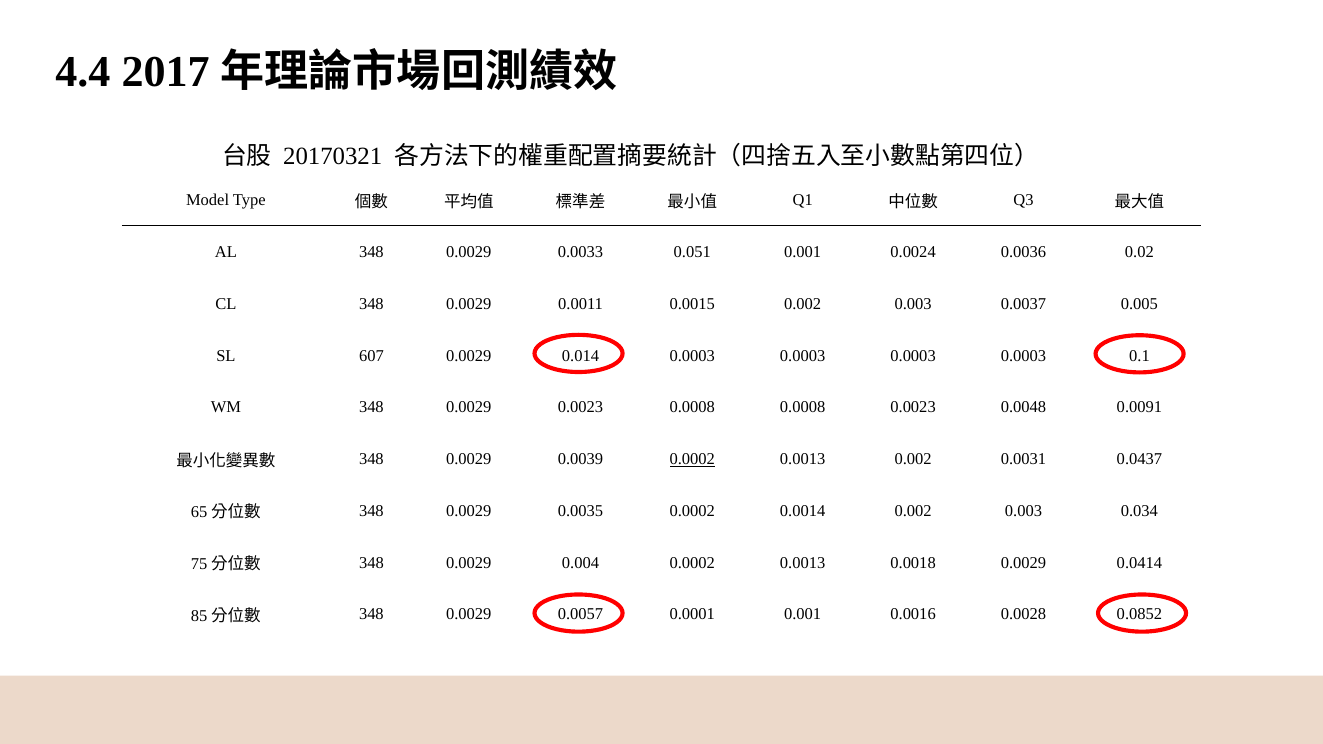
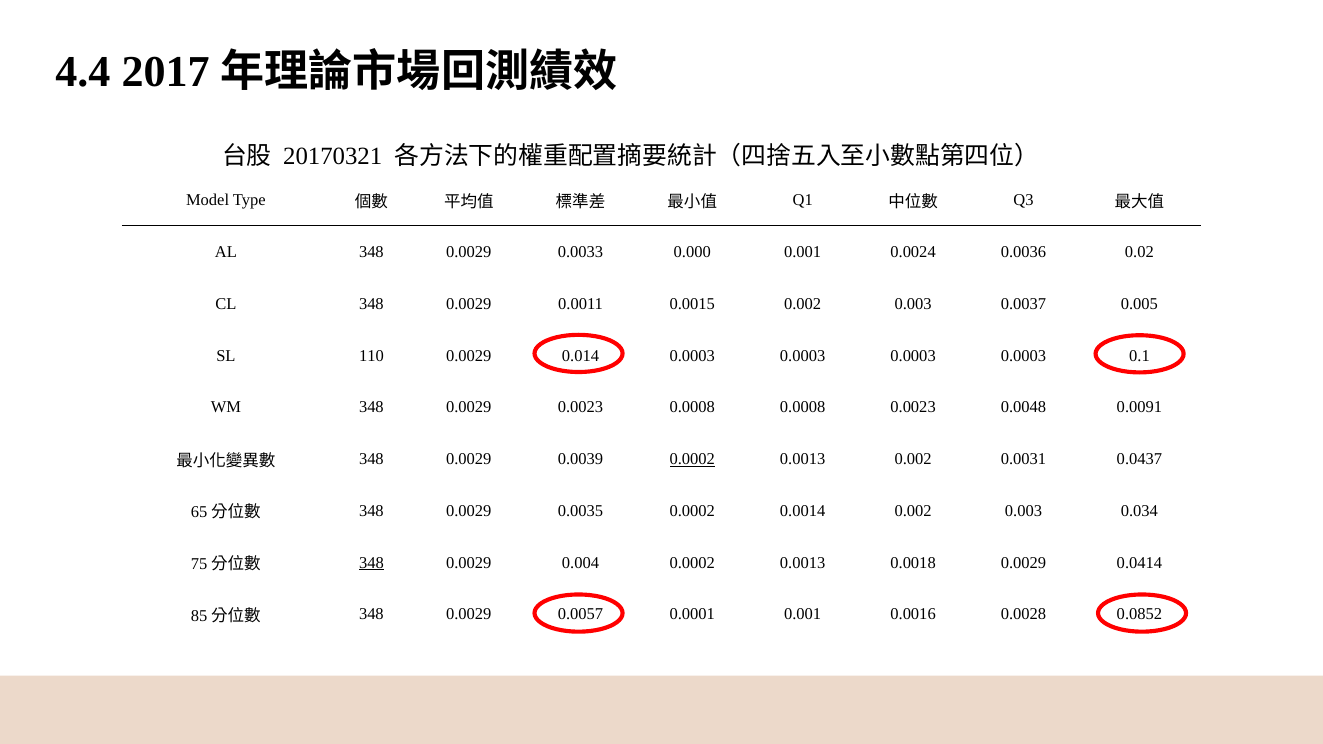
0.051: 0.051 -> 0.000 (692, 252)
607: 607 -> 110 (371, 356)
348 underline: none -> present (371, 563)
